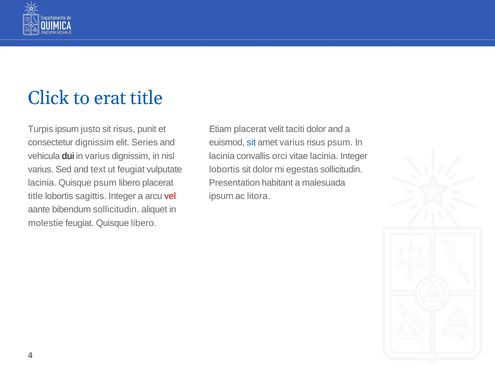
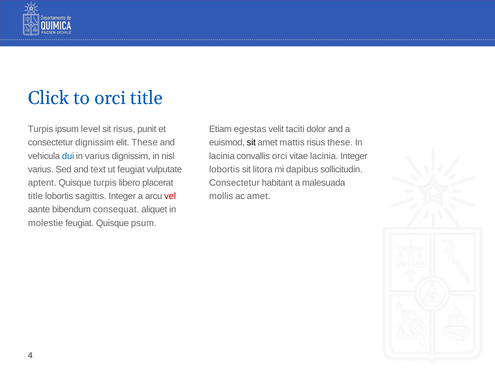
to erat: erat -> orci (110, 98)
justo: justo -> level (91, 129)
Etiam placerat: placerat -> egestas (250, 129)
elit Series: Series -> These (145, 143)
sit colour: blue -> black (251, 143)
amet varius: varius -> mattis (292, 143)
risus psum: psum -> these (340, 143)
dui colour: black -> blue (68, 156)
sit dolor: dolor -> litora (263, 170)
egestas: egestas -> dapibus (302, 170)
lacinia: lacinia -> aptent (42, 183)
Quisque psum: psum -> turpis (105, 183)
Presentation: Presentation -> Consectetur (234, 183)
ipsum: ipsum -> mollis (221, 196)
ac litora: litora -> amet (259, 196)
bibendum sollicitudin: sollicitudin -> consequat (116, 210)
Quisque libero: libero -> psum (144, 223)
